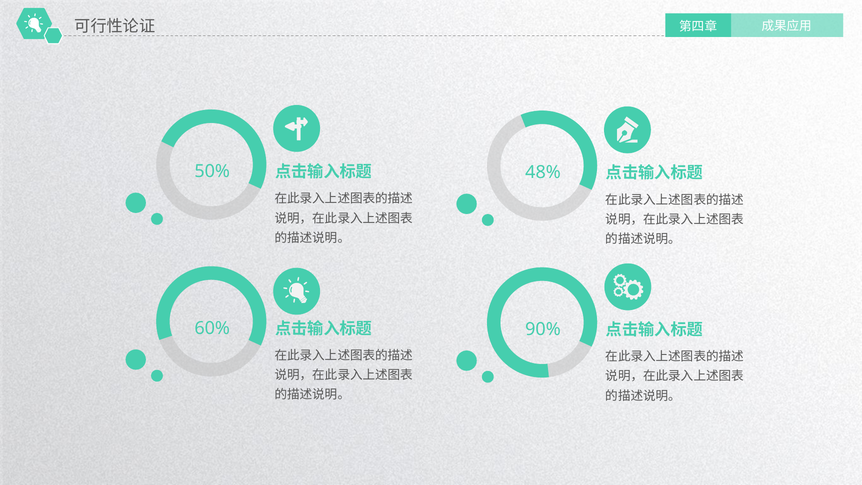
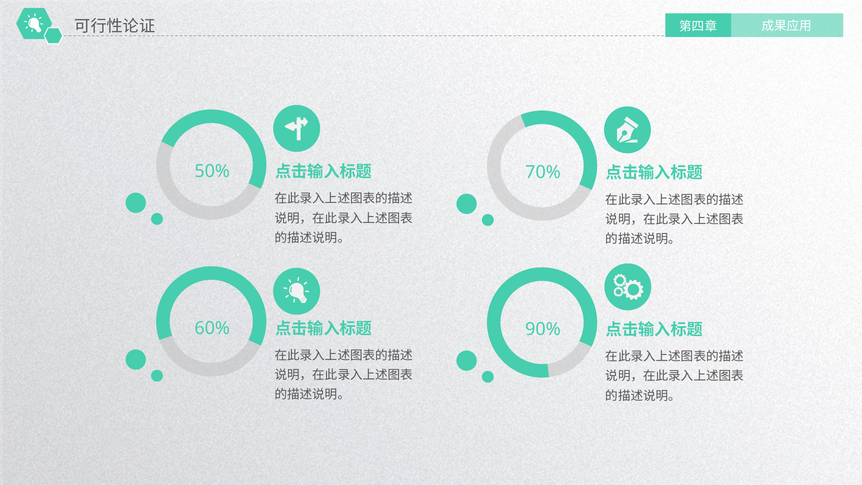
48%: 48% -> 70% (543, 172)
